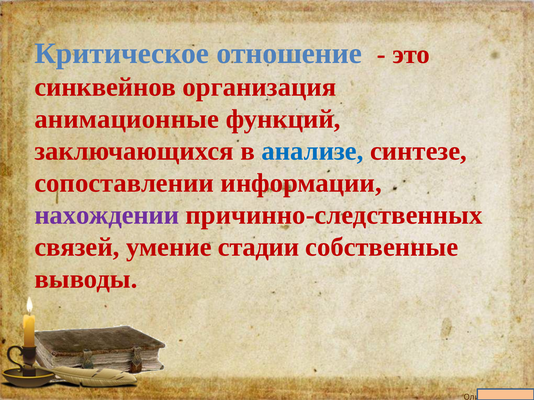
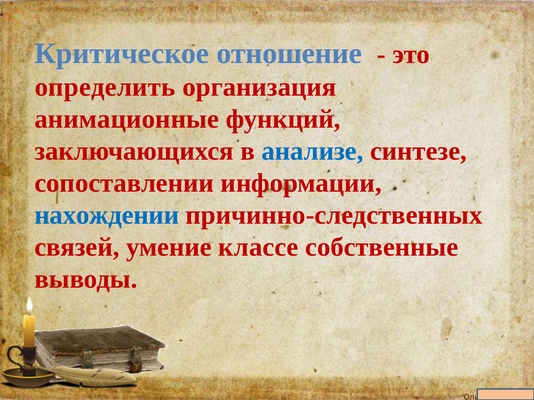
синквейнов: синквейнов -> определить (105, 87)
нахождении colour: purple -> blue (107, 215)
стадии: стадии -> классе (258, 247)
